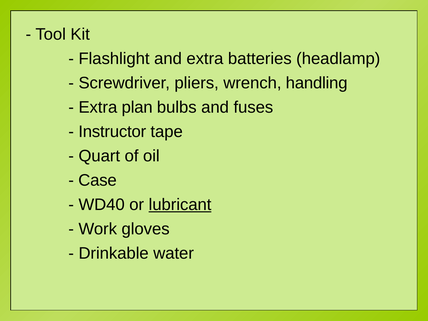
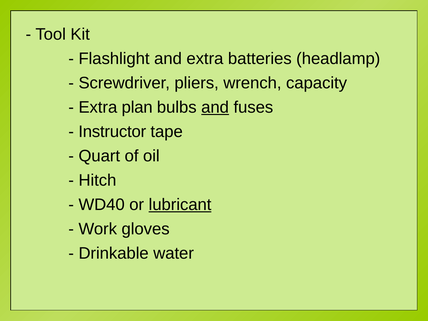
handling: handling -> capacity (317, 83)
and underline: none -> present (215, 107)
Case: Case -> Hitch (97, 180)
